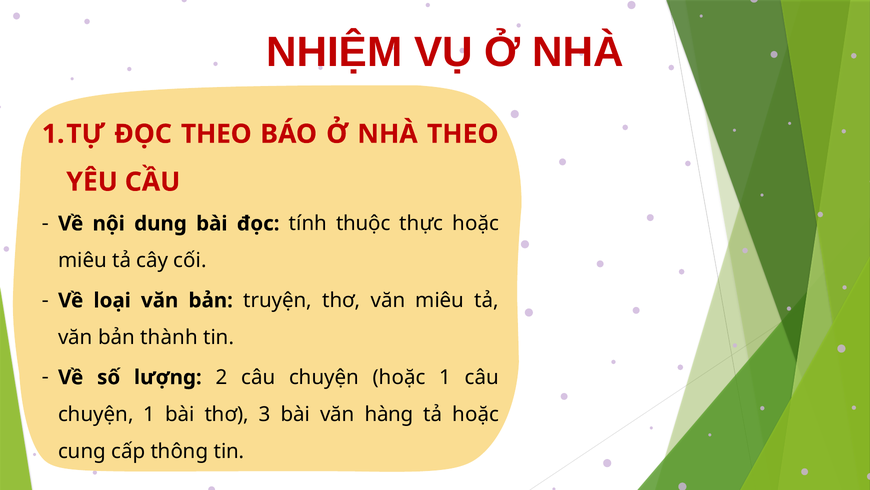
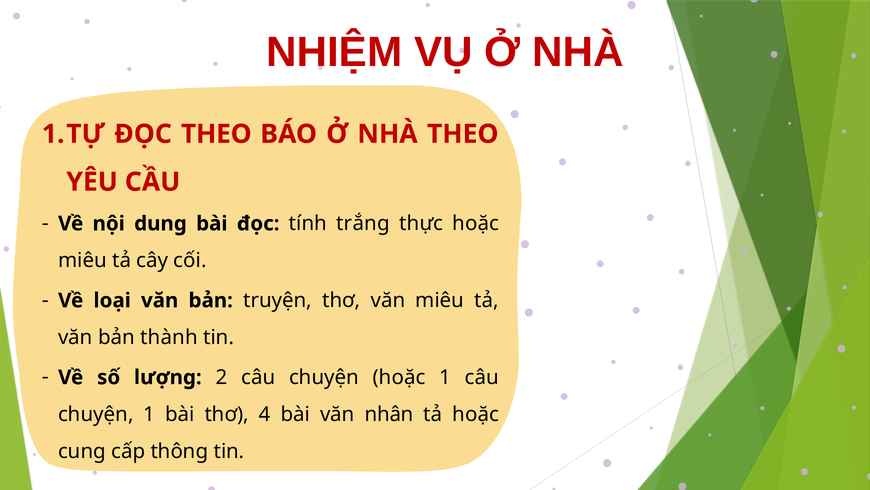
thuộc: thuộc -> trắng (363, 223)
3: 3 -> 4 (265, 414)
hàng: hàng -> nhân (389, 414)
